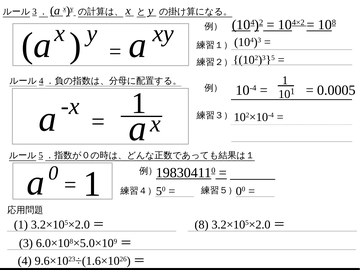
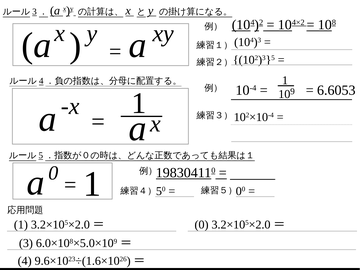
0.0005: 0.0005 -> 6.6053 (336, 90)
10 1: 1 -> 9 (293, 91)
3.2×105×2.0＝ 8: 8 -> 0 (202, 225)
